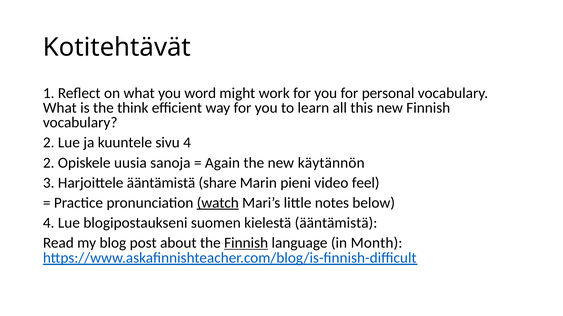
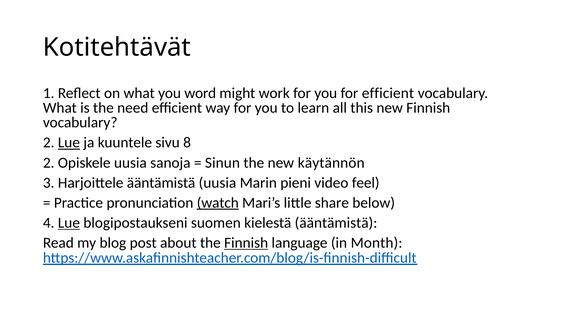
for personal: personal -> efficient (388, 93)
think: think -> need (133, 108)
Lue underline: none -> present (69, 143)
sivu 4: 4 -> 8 (187, 143)
Again: Again -> Sinun (222, 163)
ääntämistä share: share -> uusia (217, 183)
notes: notes -> share (332, 203)
Lue underline: none -> present (69, 223)
